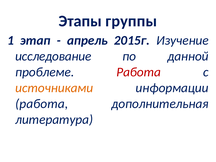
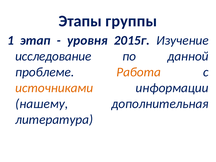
апрель: апрель -> уровня (87, 40)
Работа colour: red -> orange (139, 72)
работа: работа -> нашему (42, 104)
